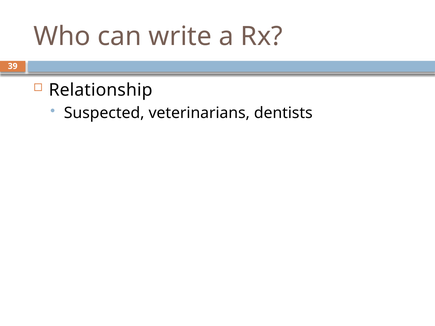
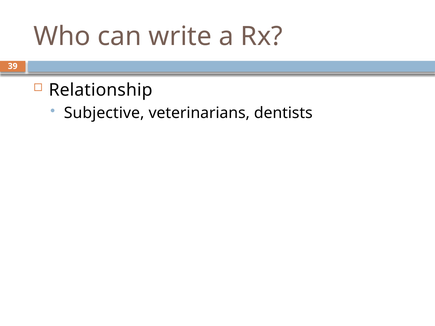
Suspected: Suspected -> Subjective (104, 113)
